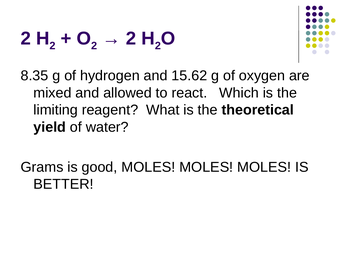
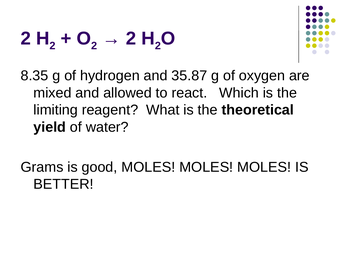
15.62: 15.62 -> 35.87 (189, 76)
